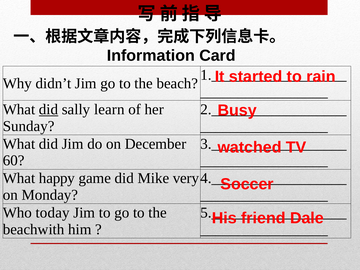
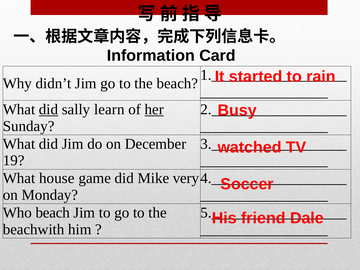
her underline: none -> present (154, 109)
60: 60 -> 19 (14, 160)
happy: happy -> house (57, 178)
Who today: today -> beach (53, 213)
